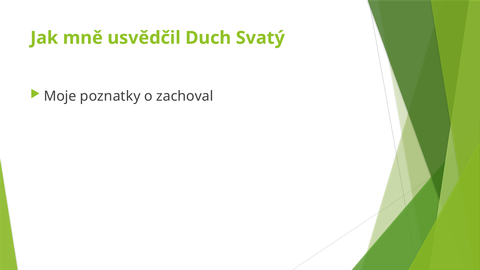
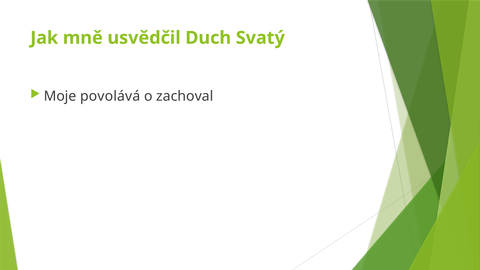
poznatky: poznatky -> povolává (110, 96)
